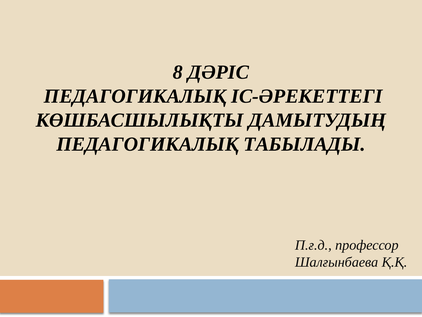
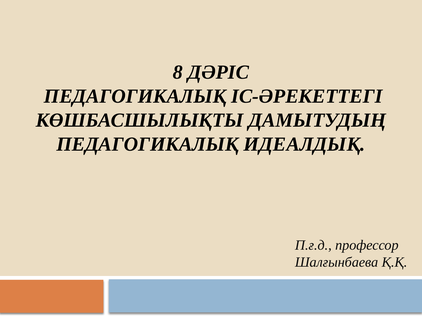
ТAБЫЛAДЫ: ТAБЫЛAДЫ -> ИДЕАЛДЫҚ (304, 144)
